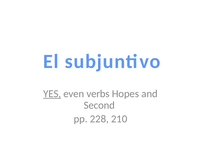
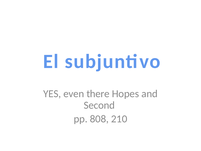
YES underline: present -> none (52, 94)
verbs: verbs -> there (98, 94)
228: 228 -> 808 (99, 119)
